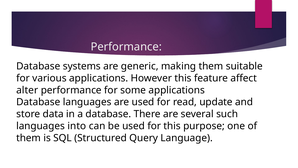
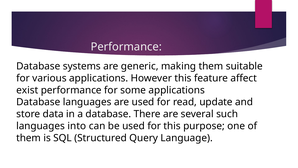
alter: alter -> exist (27, 90)
